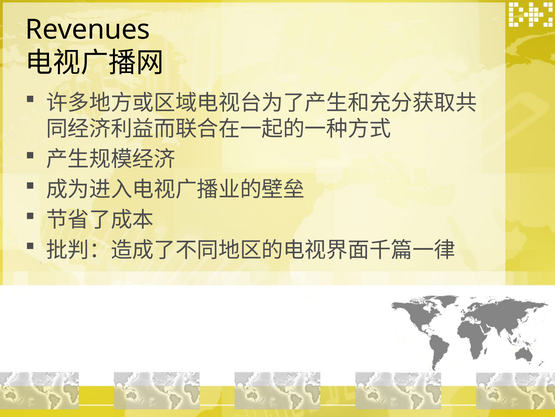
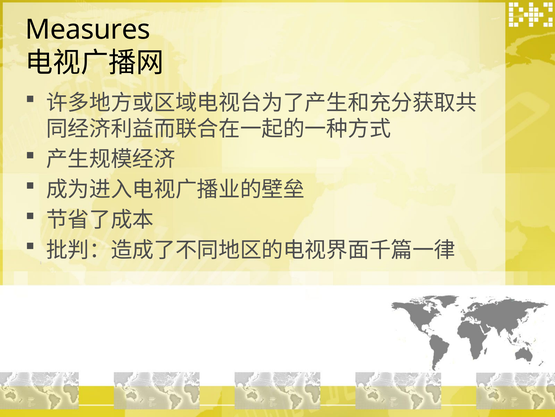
Revenues: Revenues -> Measures (88, 30)
